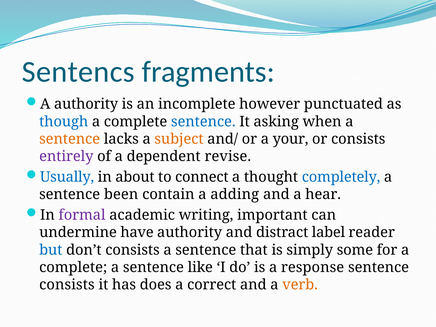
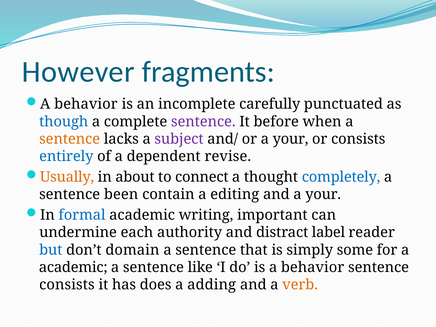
Sentencs: Sentencs -> However (78, 72)
authority: authority -> behavior (86, 104)
however: however -> carefully (270, 104)
sentence colour: blue -> purple (203, 122)
asking: asking -> before (276, 122)
subject colour: orange -> purple (179, 139)
entirely colour: purple -> blue (66, 156)
Usually colour: blue -> orange (67, 177)
adding: adding -> editing (235, 195)
and a hear: hear -> your (323, 195)
formal colour: purple -> blue (82, 215)
have: have -> each (137, 233)
don’t consists: consists -> domain (132, 250)
complete: complete -> academic (73, 267)
is a response: response -> behavior (313, 267)
correct: correct -> adding (212, 285)
